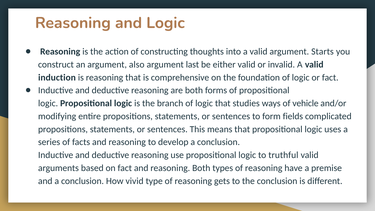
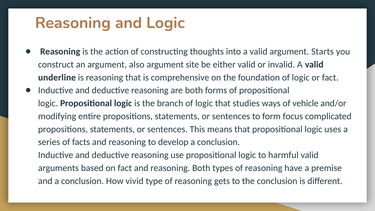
last: last -> site (192, 64)
induction: induction -> underline (57, 77)
fields: fields -> focus (293, 116)
truthful: truthful -> harmful (283, 155)
